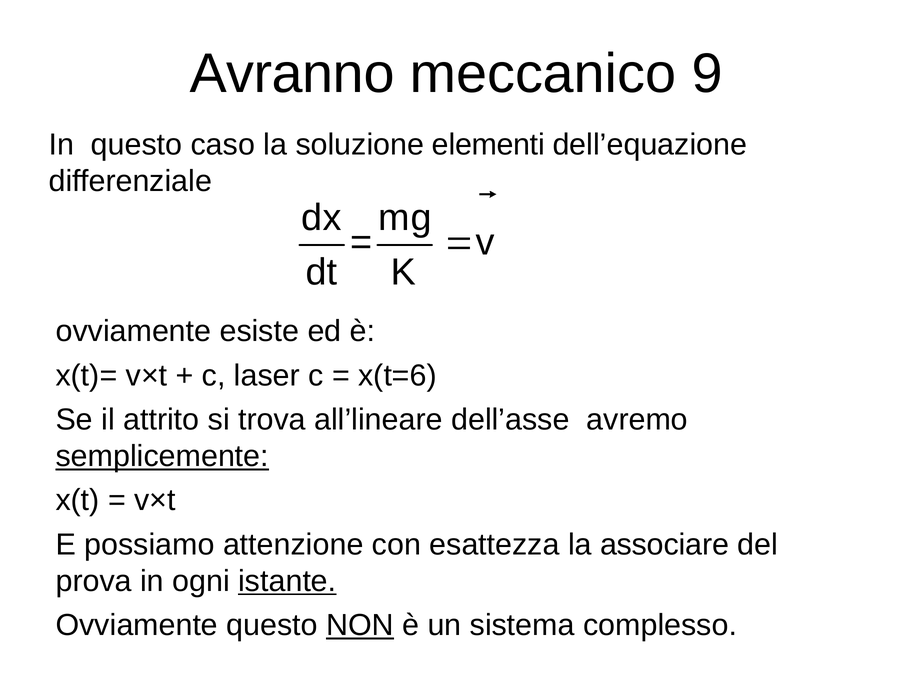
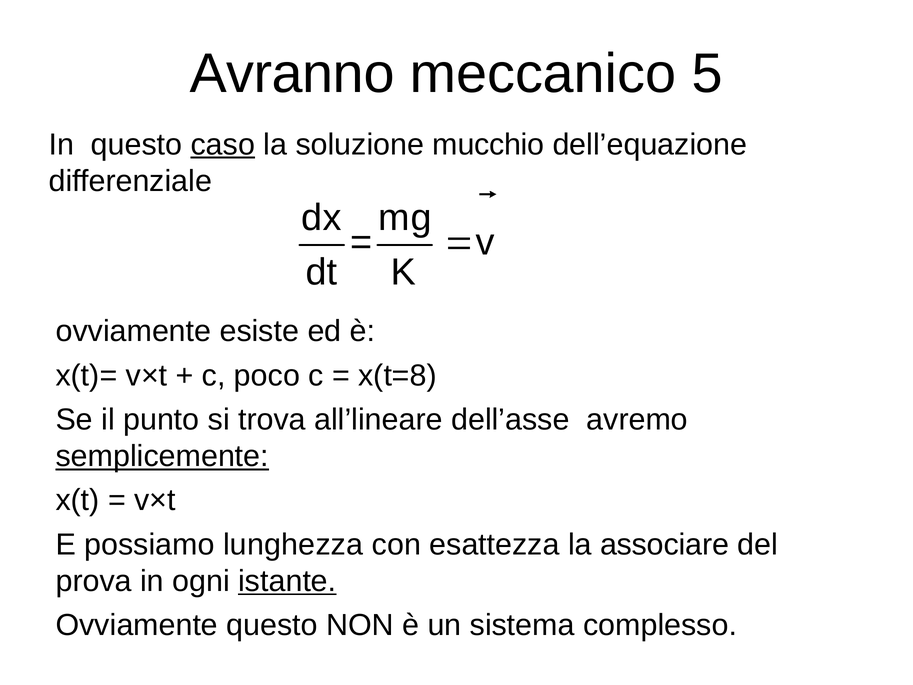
9: 9 -> 5 (707, 74)
caso underline: none -> present (223, 144)
elementi: elementi -> mucchio (488, 144)
laser: laser -> poco (267, 375)
x(t=6: x(t=6 -> x(t=8 (397, 375)
attrito: attrito -> punto (161, 420)
attenzione: attenzione -> lunghezza (293, 544)
NON underline: present -> none (360, 625)
